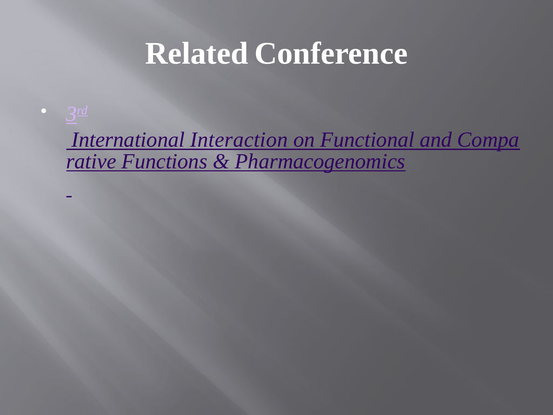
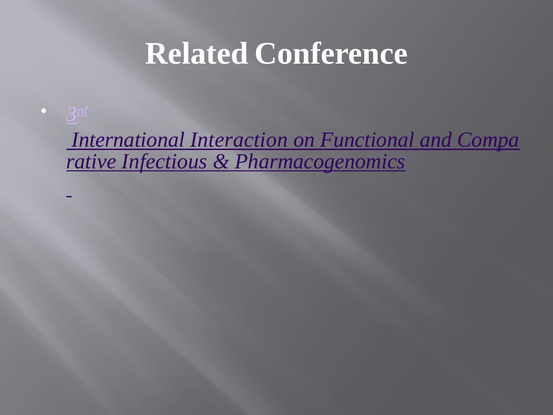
Functions: Functions -> Infectious (164, 161)
